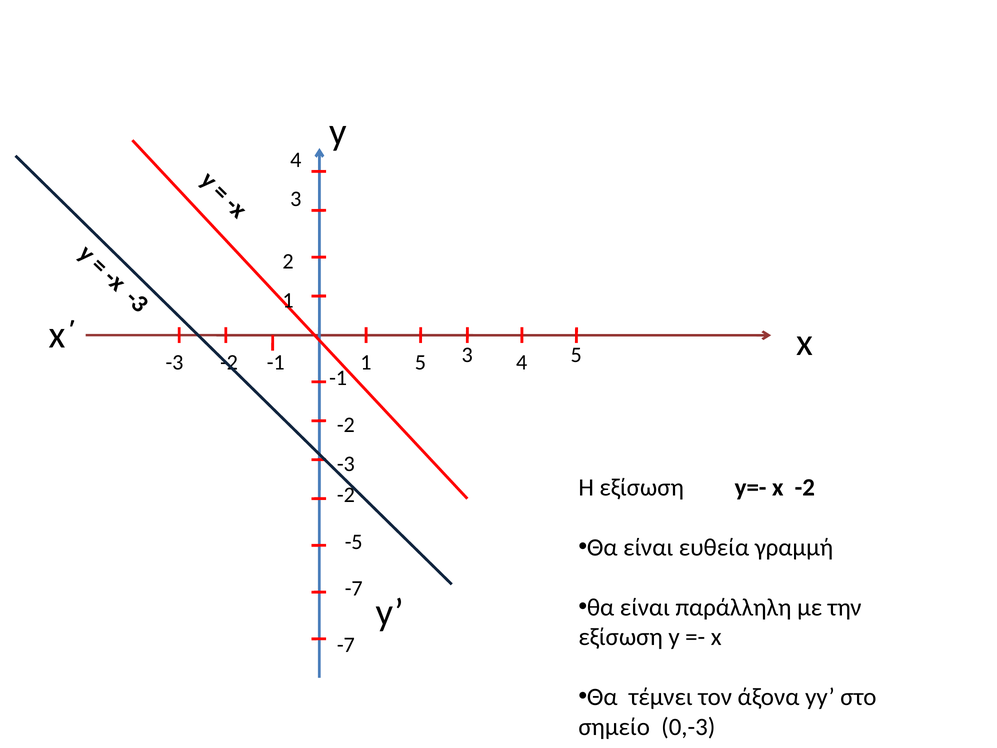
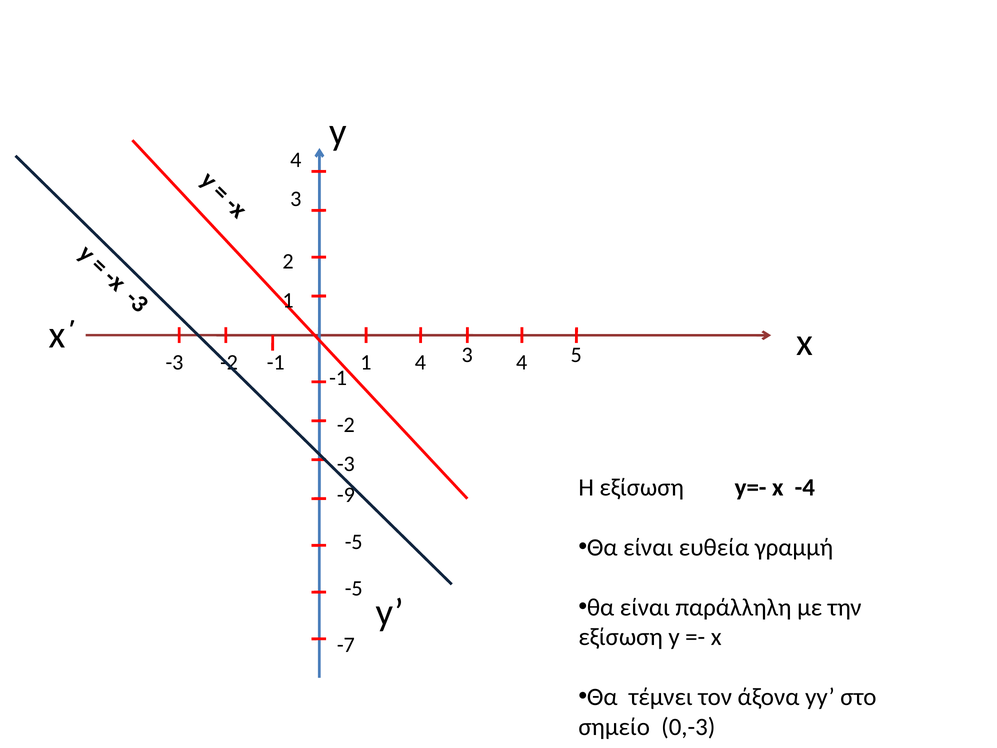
1 5: 5 -> 4 (420, 362)
x -2: -2 -> -4 (805, 487)
-2: -2 -> -9 (346, 495)
-7: -7 -> -5 (354, 588)
